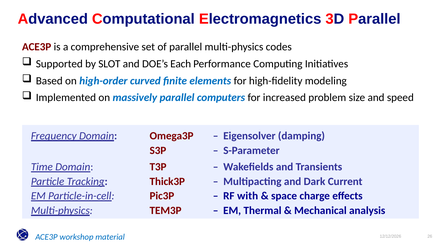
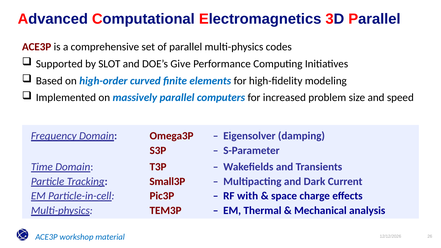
Each: Each -> Give (181, 64)
Thick3P: Thick3P -> Small3P (167, 182)
